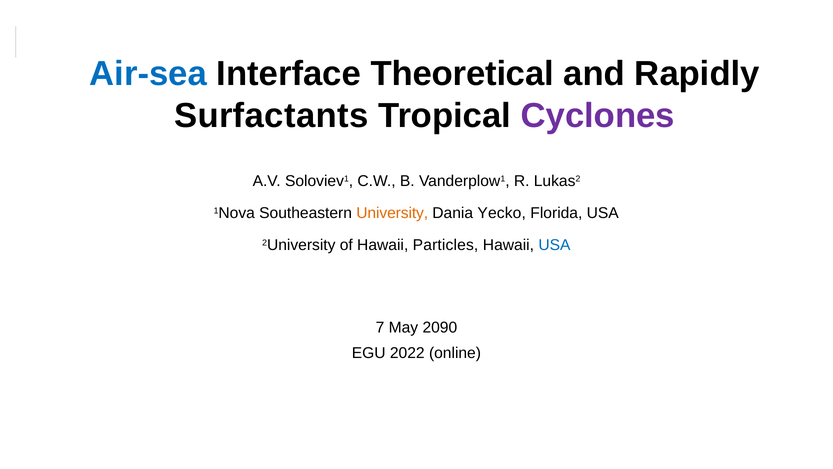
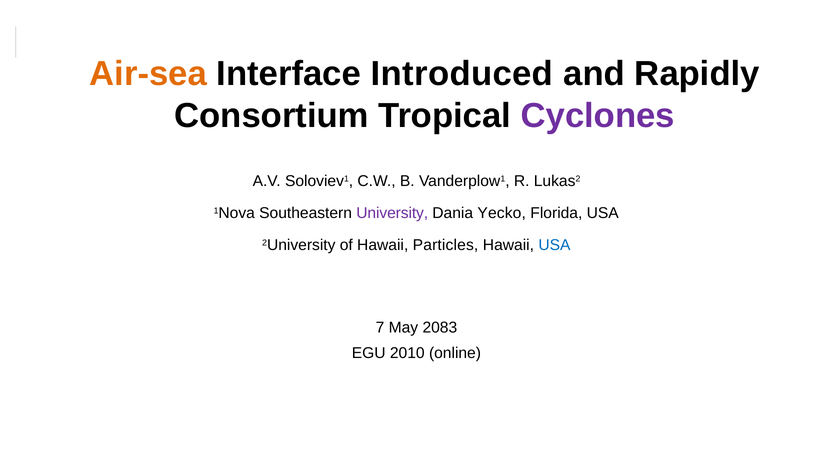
Air-sea colour: blue -> orange (148, 74)
Theoretical: Theoretical -> Introduced (462, 74)
Surfactants: Surfactants -> Consortium (271, 115)
University colour: orange -> purple (392, 213)
2090: 2090 -> 2083 (440, 327)
2022: 2022 -> 2010 (407, 353)
